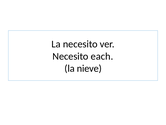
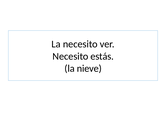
each: each -> estás (102, 56)
